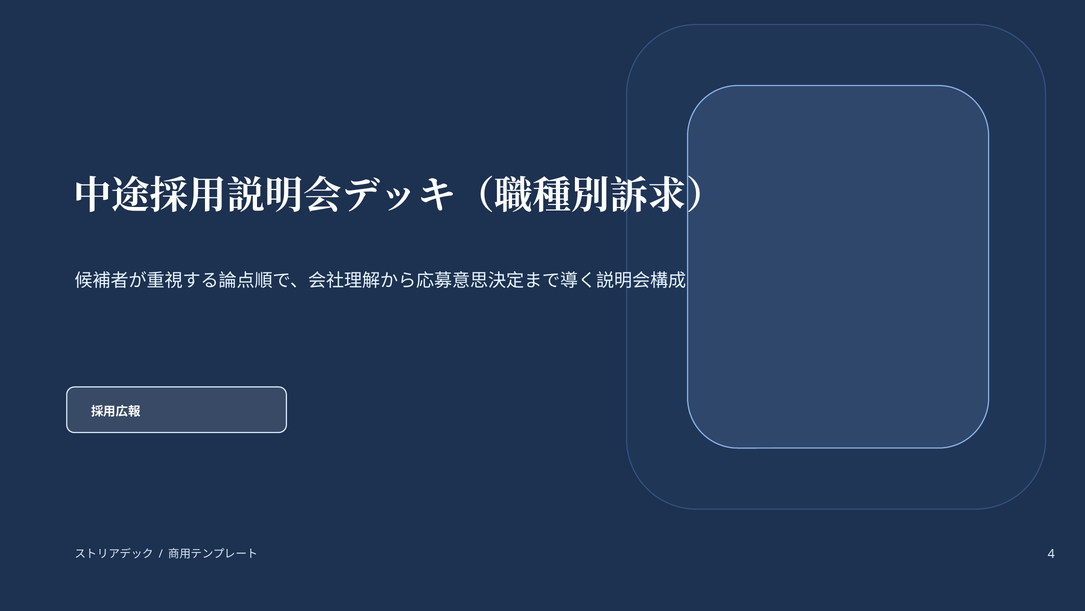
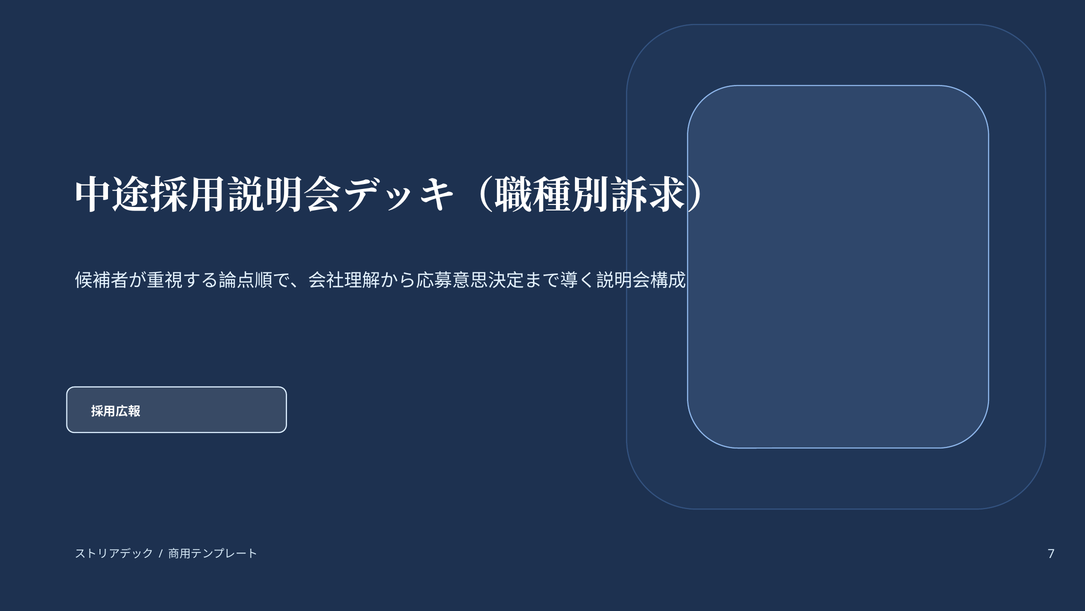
4: 4 -> 7 (1051, 553)
